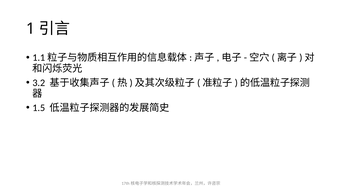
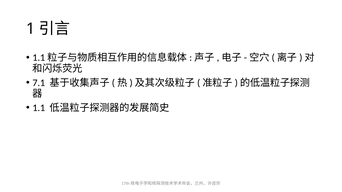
3.2: 3.2 -> 7.1 (39, 83)
1.5: 1.5 -> 1.1 (39, 108)
